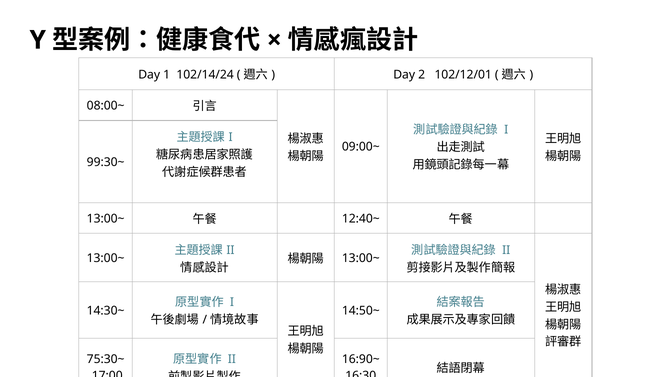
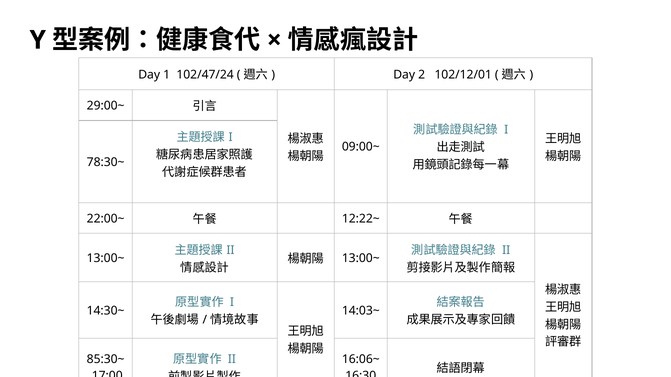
102/14/24: 102/14/24 -> 102/47/24 (205, 75)
08:00~: 08:00~ -> 29:00~ (106, 106)
99:30~: 99:30~ -> 78:30~ (106, 162)
13:00~: 13:00~ -> 22:00~ (106, 219)
12:40~: 12:40~ -> 12:22~ (361, 219)
14:50~: 14:50~ -> 14:03~ (361, 311)
75:30~: 75:30~ -> 85:30~ (106, 360)
16:90~: 16:90~ -> 16:06~ (361, 360)
